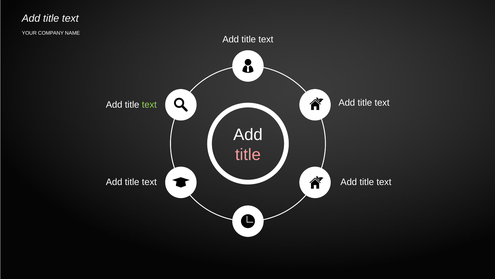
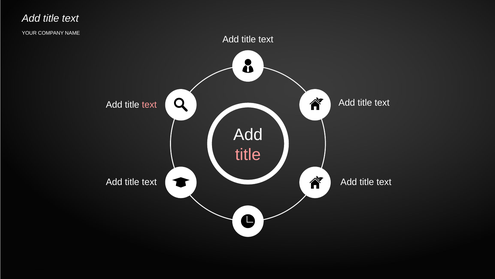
text colour: light green -> pink (149, 105)
